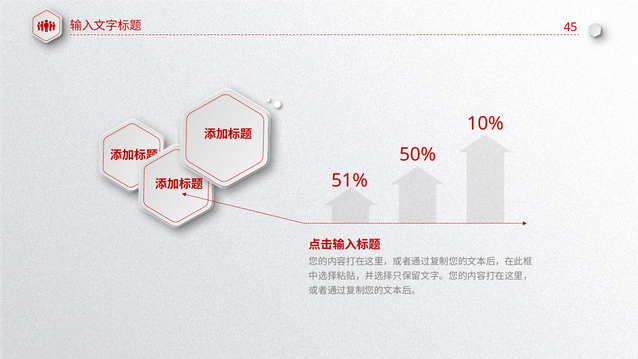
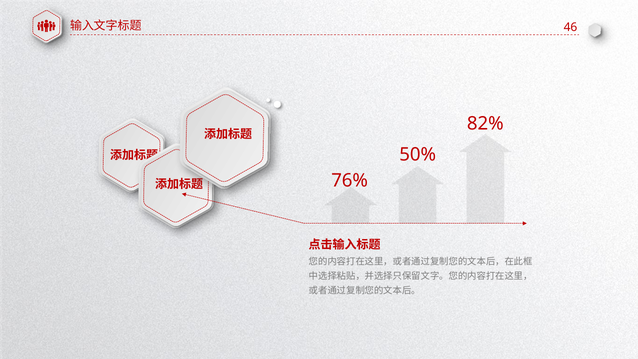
45: 45 -> 46 (571, 27)
10%: 10% -> 82% (485, 124)
51%: 51% -> 76% (350, 181)
